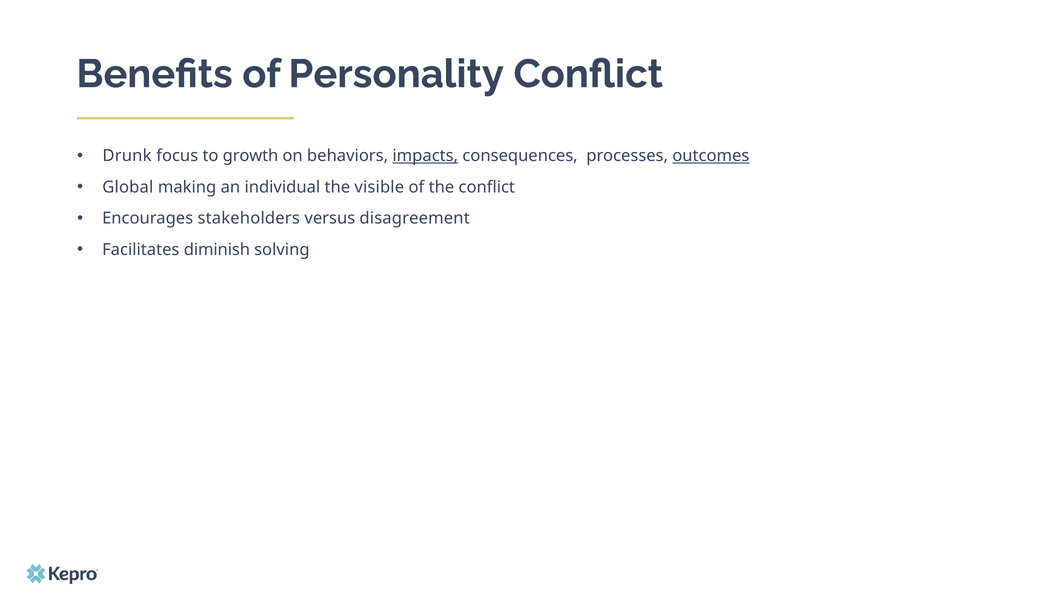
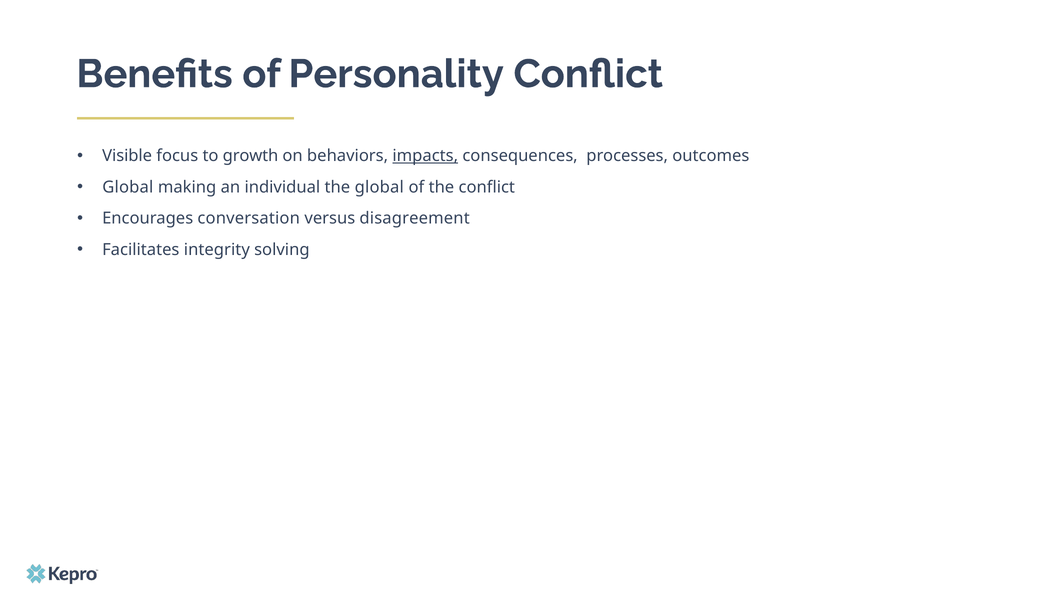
Drunk: Drunk -> Visible (127, 156)
outcomes underline: present -> none (711, 156)
the visible: visible -> global (379, 187)
stakeholders: stakeholders -> conversation (249, 218)
diminish: diminish -> integrity (217, 250)
